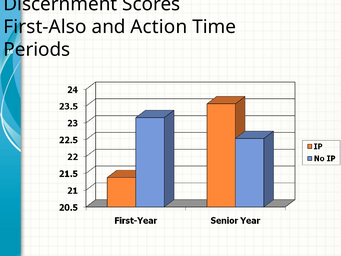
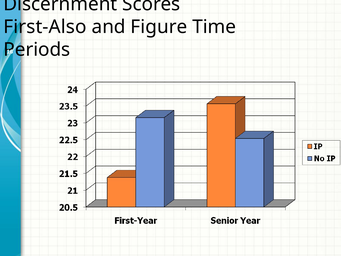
Action: Action -> Figure (159, 27)
